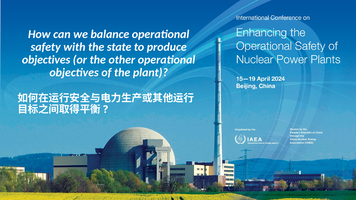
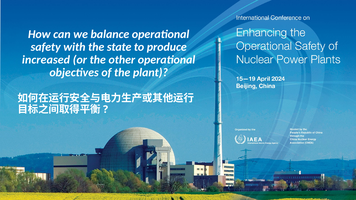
objectives: objectives -> increased (46, 60)
